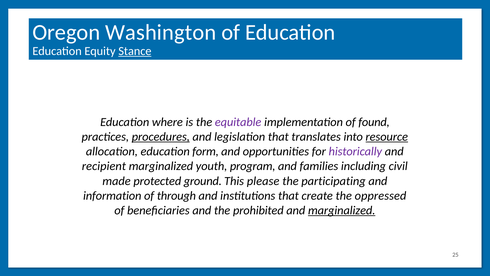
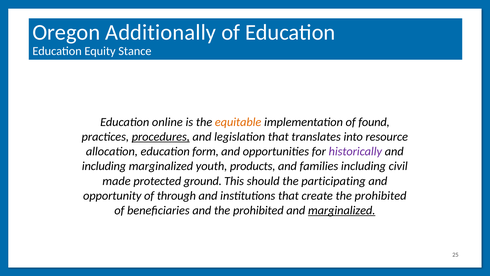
Washington: Washington -> Additionally (161, 32)
Stance underline: present -> none (135, 51)
where: where -> online (167, 122)
equitable colour: purple -> orange (238, 122)
resource underline: present -> none (387, 137)
recipient: recipient -> including (104, 166)
program: program -> products (253, 166)
please: please -> should (263, 181)
information: information -> opportunity (112, 195)
create the oppressed: oppressed -> prohibited (381, 195)
